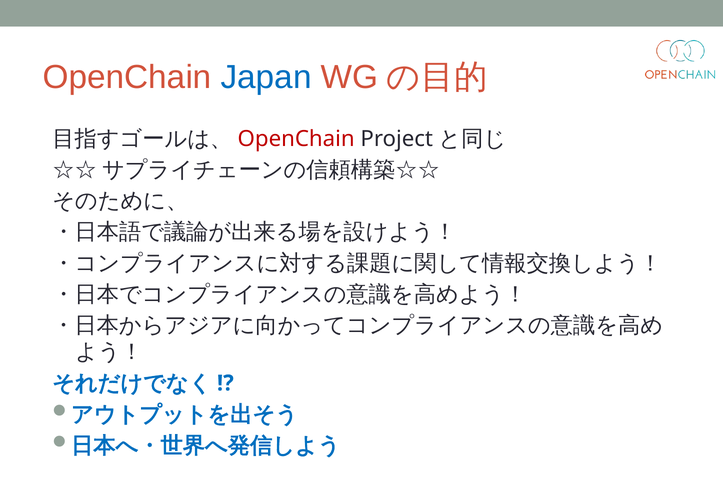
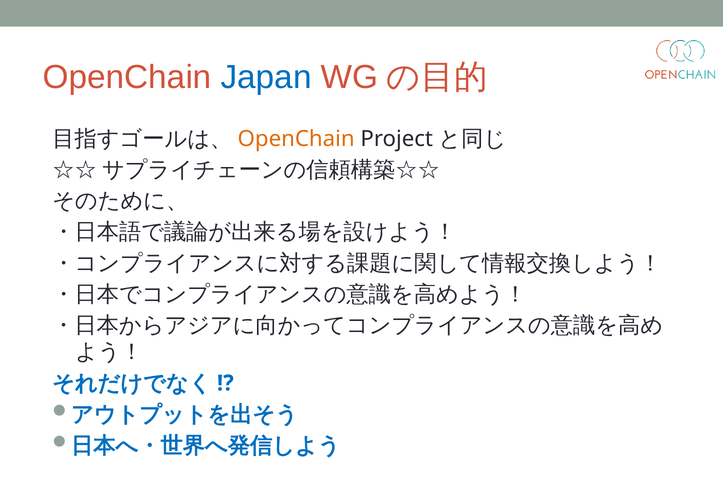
OpenChain colour: red -> orange (296, 139)
